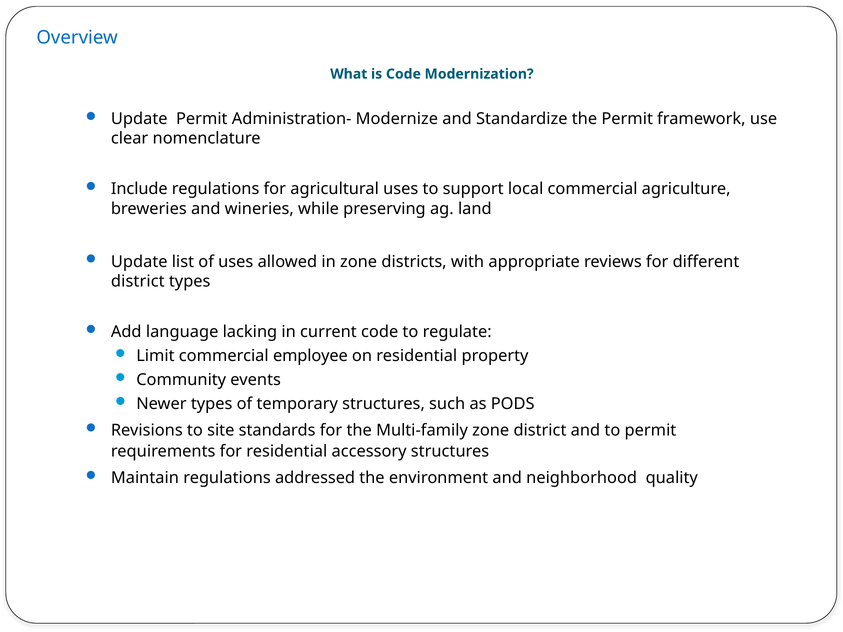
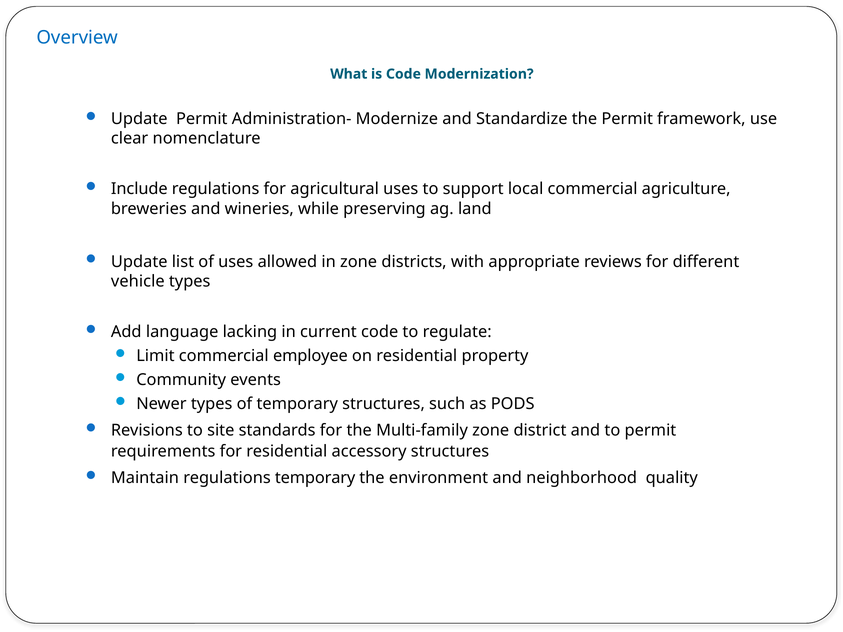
district: district -> vehicle (138, 281)
regulations addressed: addressed -> temporary (315, 478)
